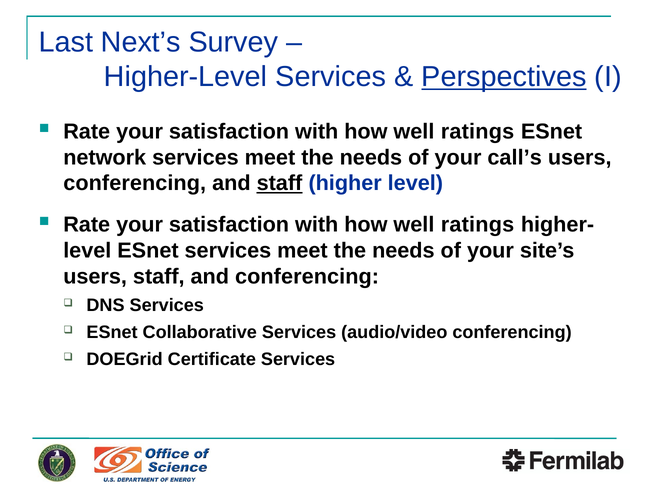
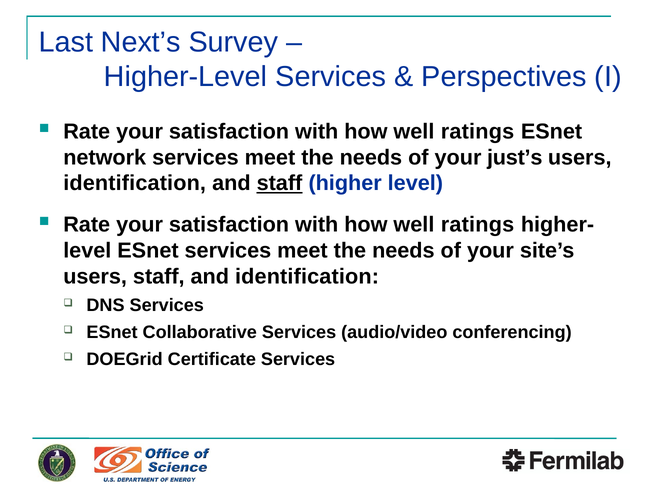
Perspectives underline: present -> none (504, 77)
call’s: call’s -> just’s (515, 157)
conferencing: conferencing -> identification (135, 183)
and conferencing: conferencing -> identification (307, 276)
